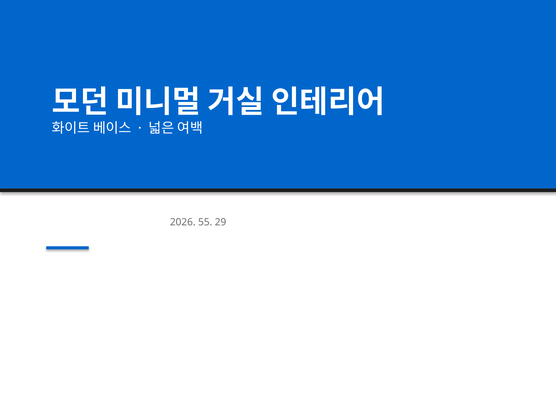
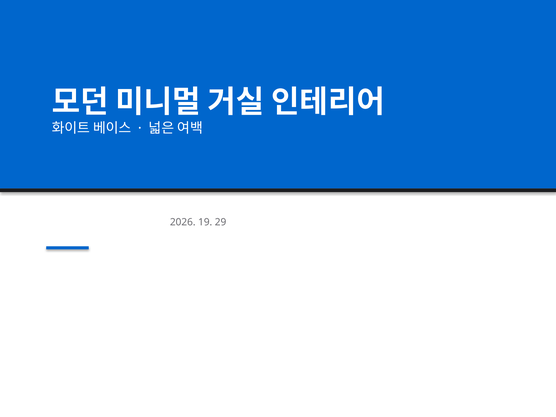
55: 55 -> 19 (205, 222)
